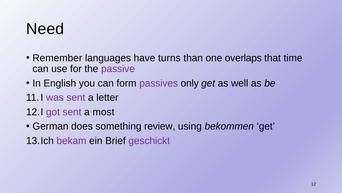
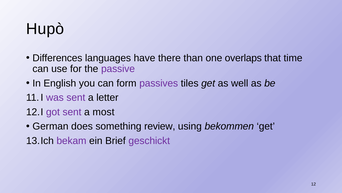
Need: Need -> Hupò (45, 29)
Remember: Remember -> Differences (57, 58)
turns: turns -> there (169, 58)
only: only -> tiles (190, 83)
